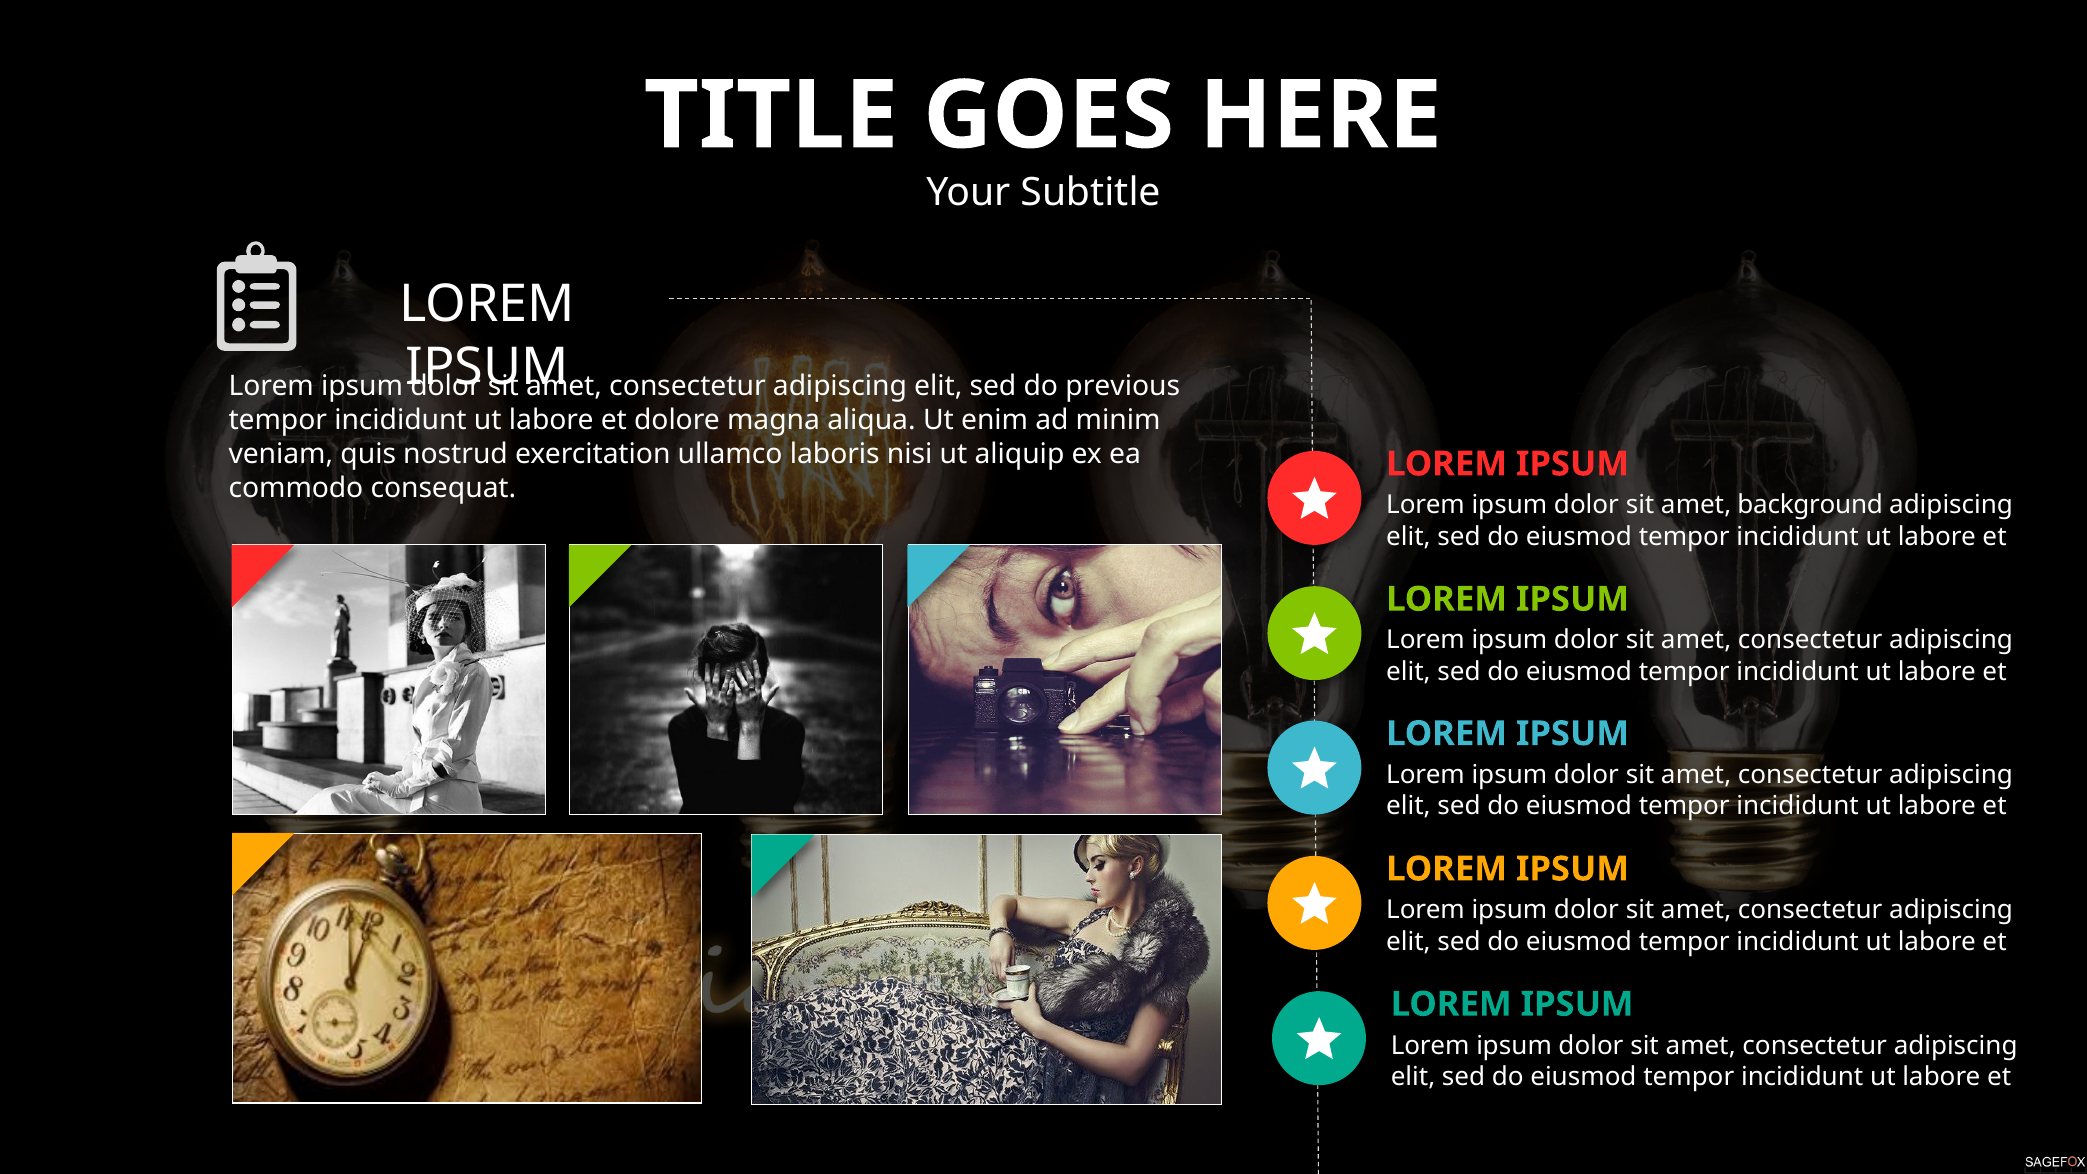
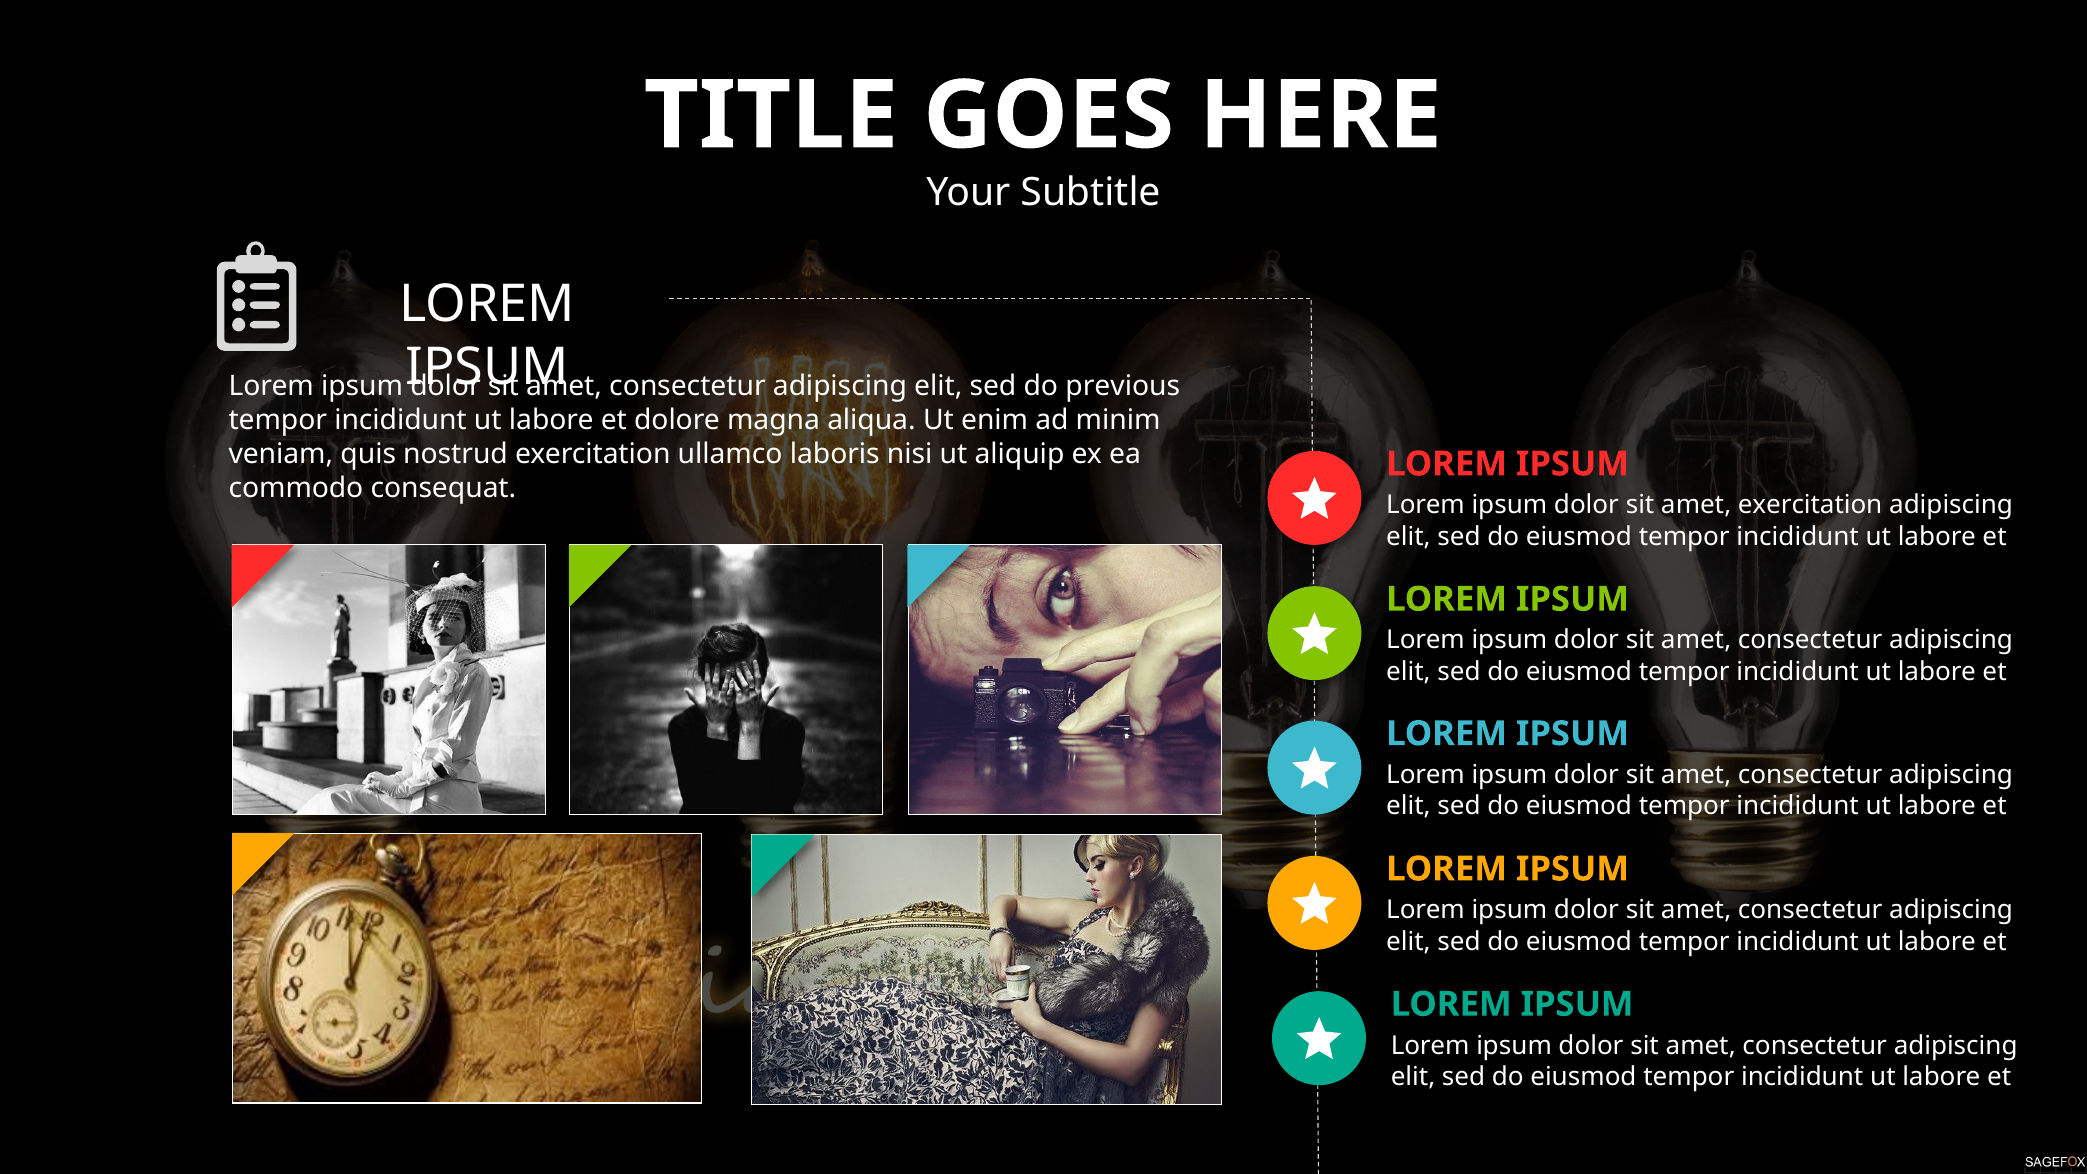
amet background: background -> exercitation (1810, 505)
